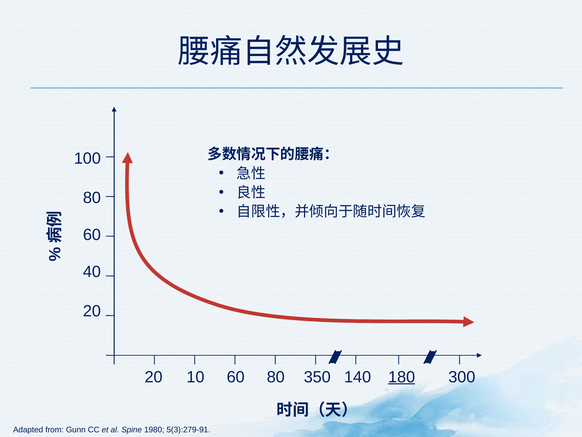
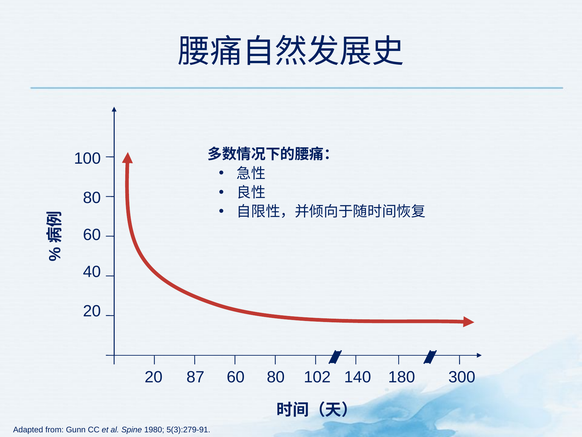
10: 10 -> 87 (195, 377)
350: 350 -> 102 (317, 377)
180 underline: present -> none (402, 377)
